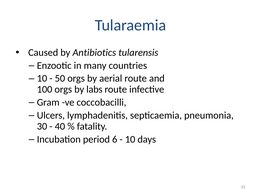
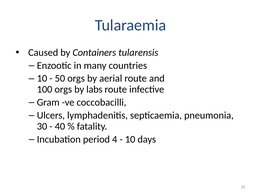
Antibiotics: Antibiotics -> Containers (94, 52)
6: 6 -> 4 (115, 139)
